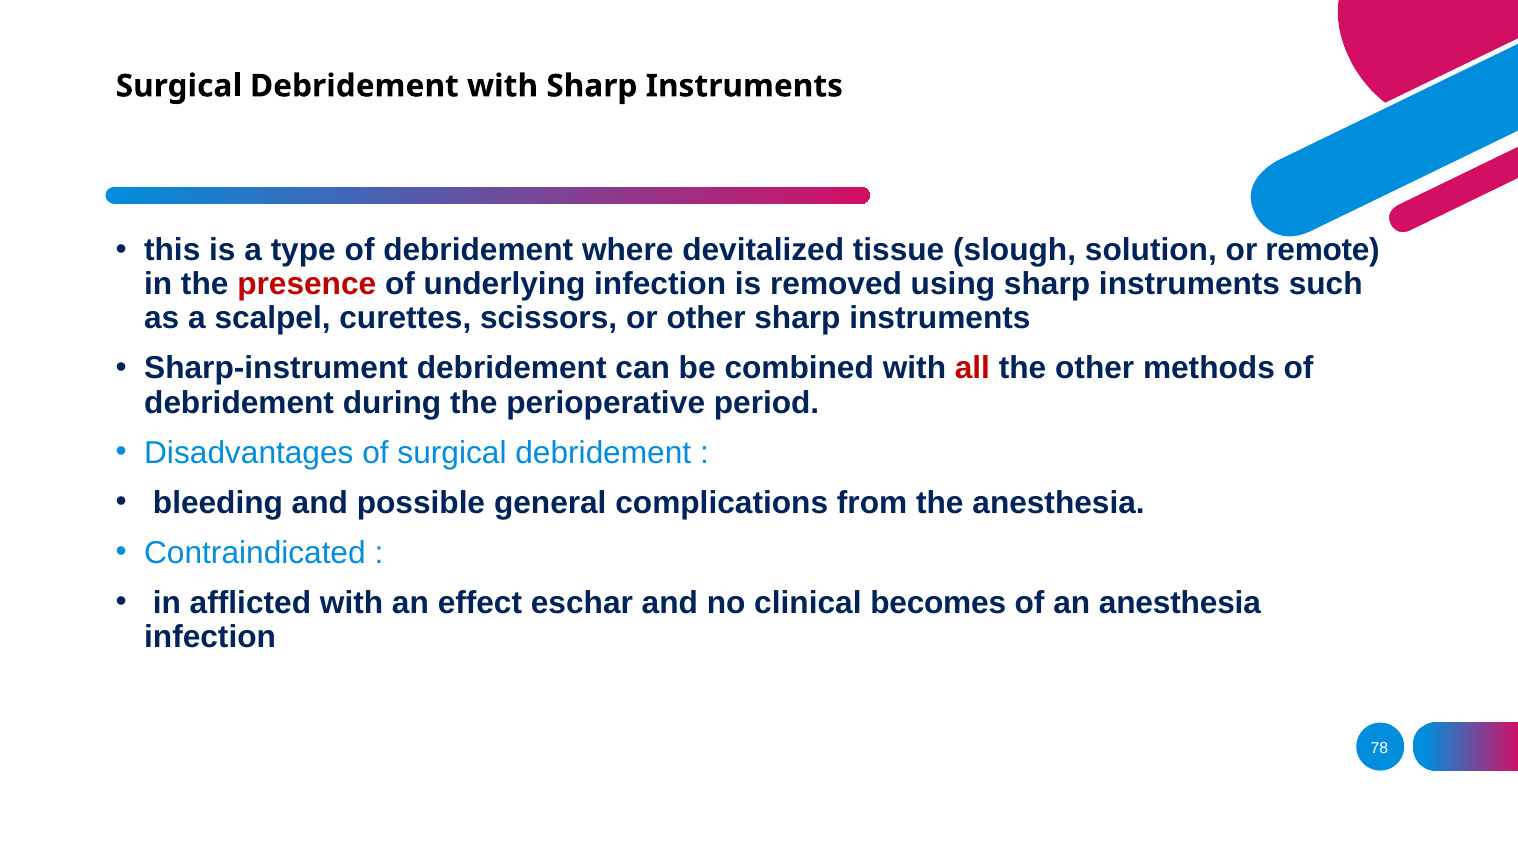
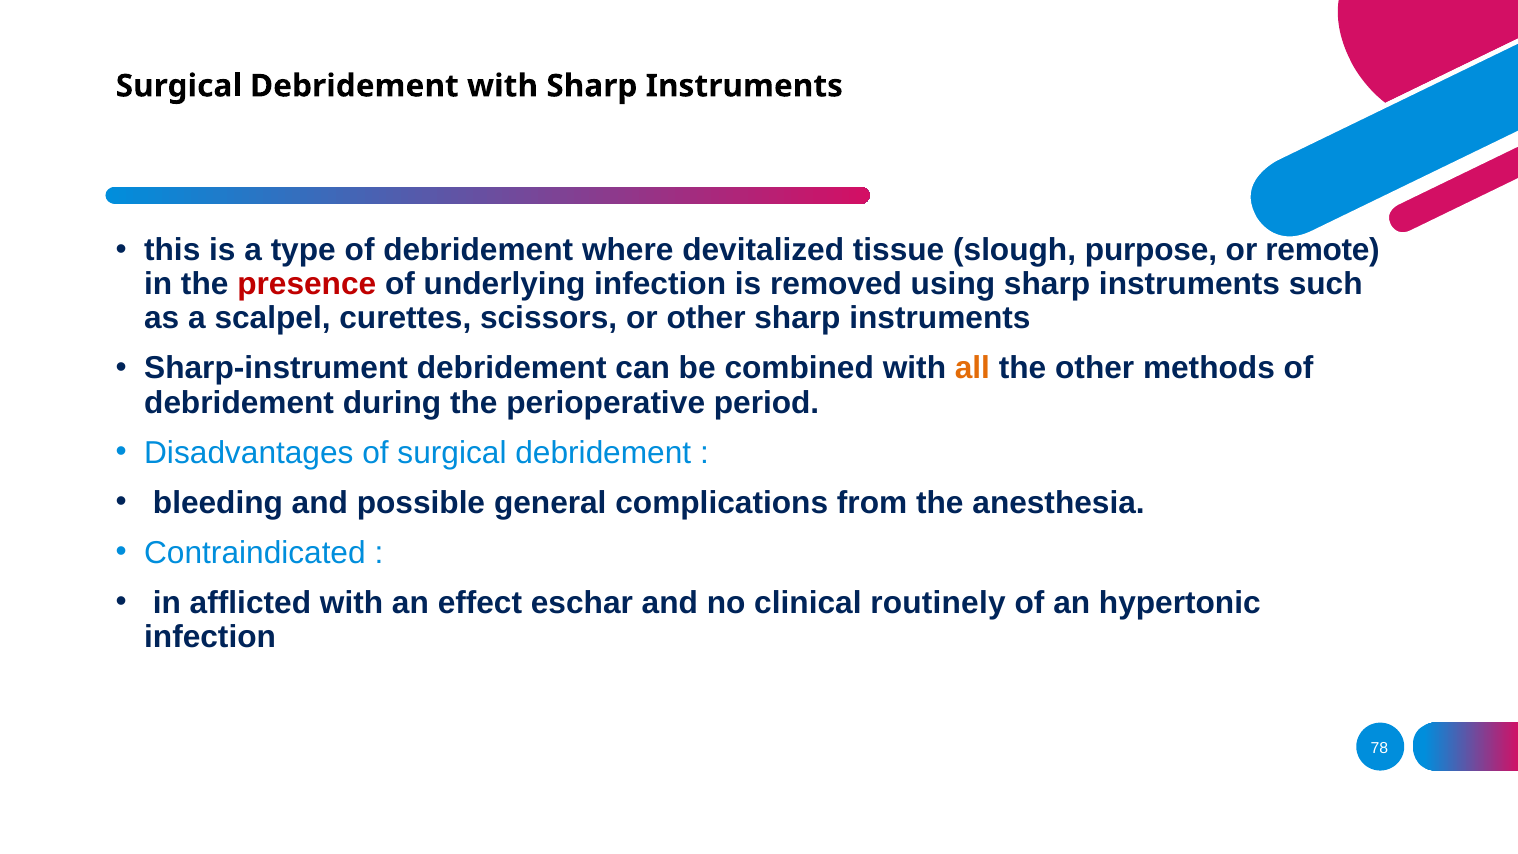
solution: solution -> purpose (1151, 250)
all colour: red -> orange (972, 368)
becomes: becomes -> routinely (938, 603)
an anesthesia: anesthesia -> hypertonic (1180, 603)
